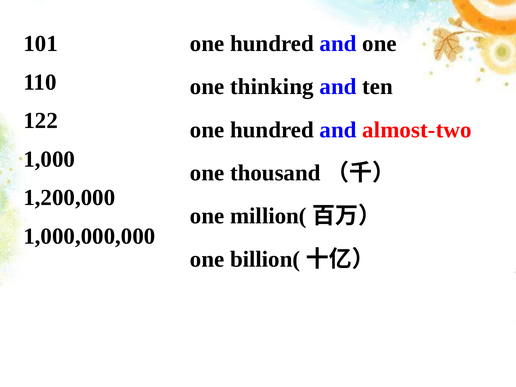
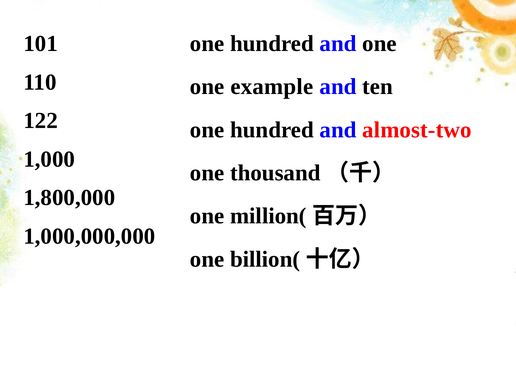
thinking: thinking -> example (272, 87)
1,200,000: 1,200,000 -> 1,800,000 (69, 198)
